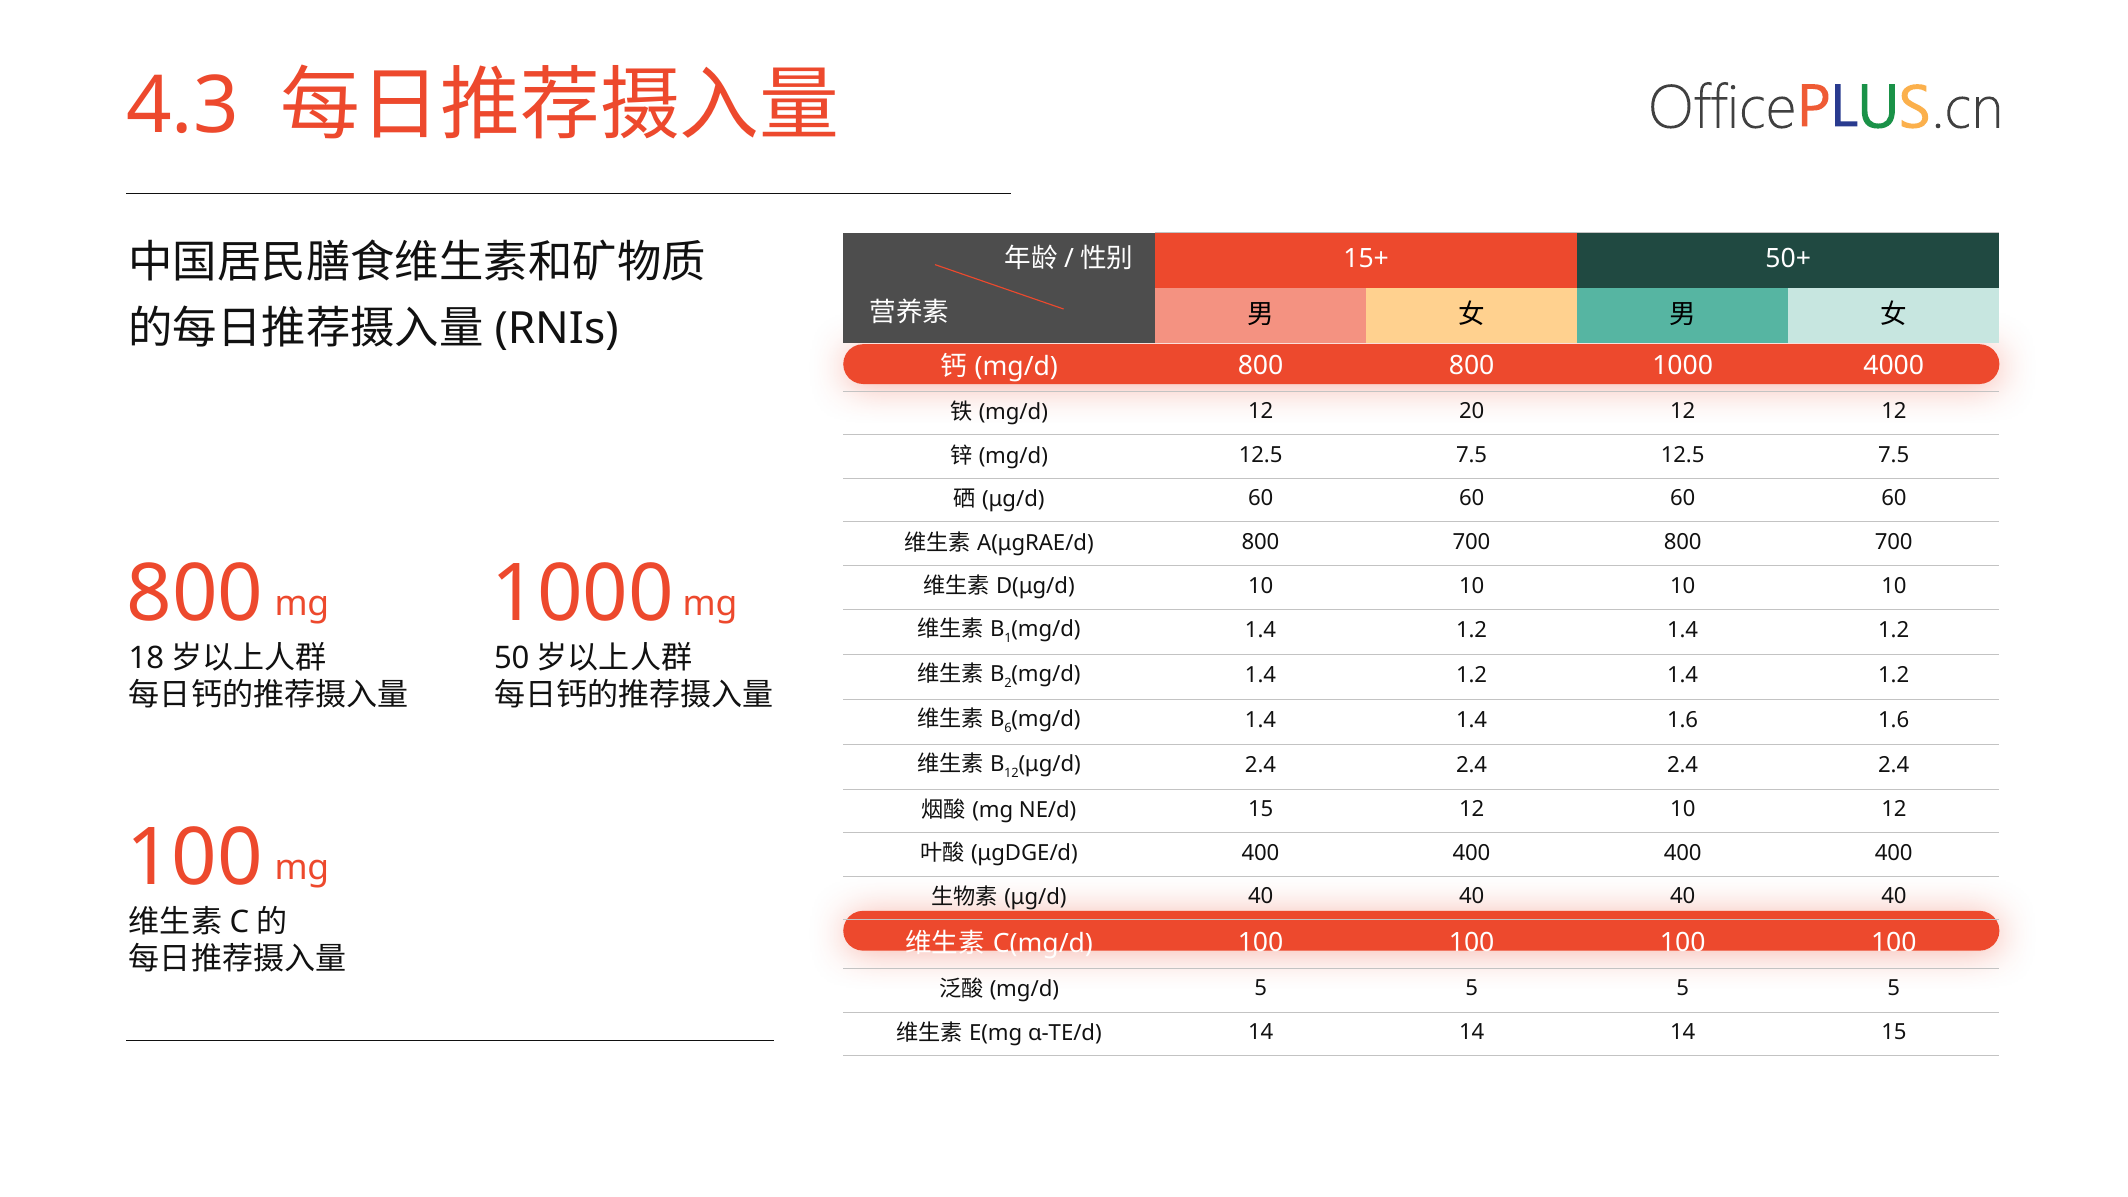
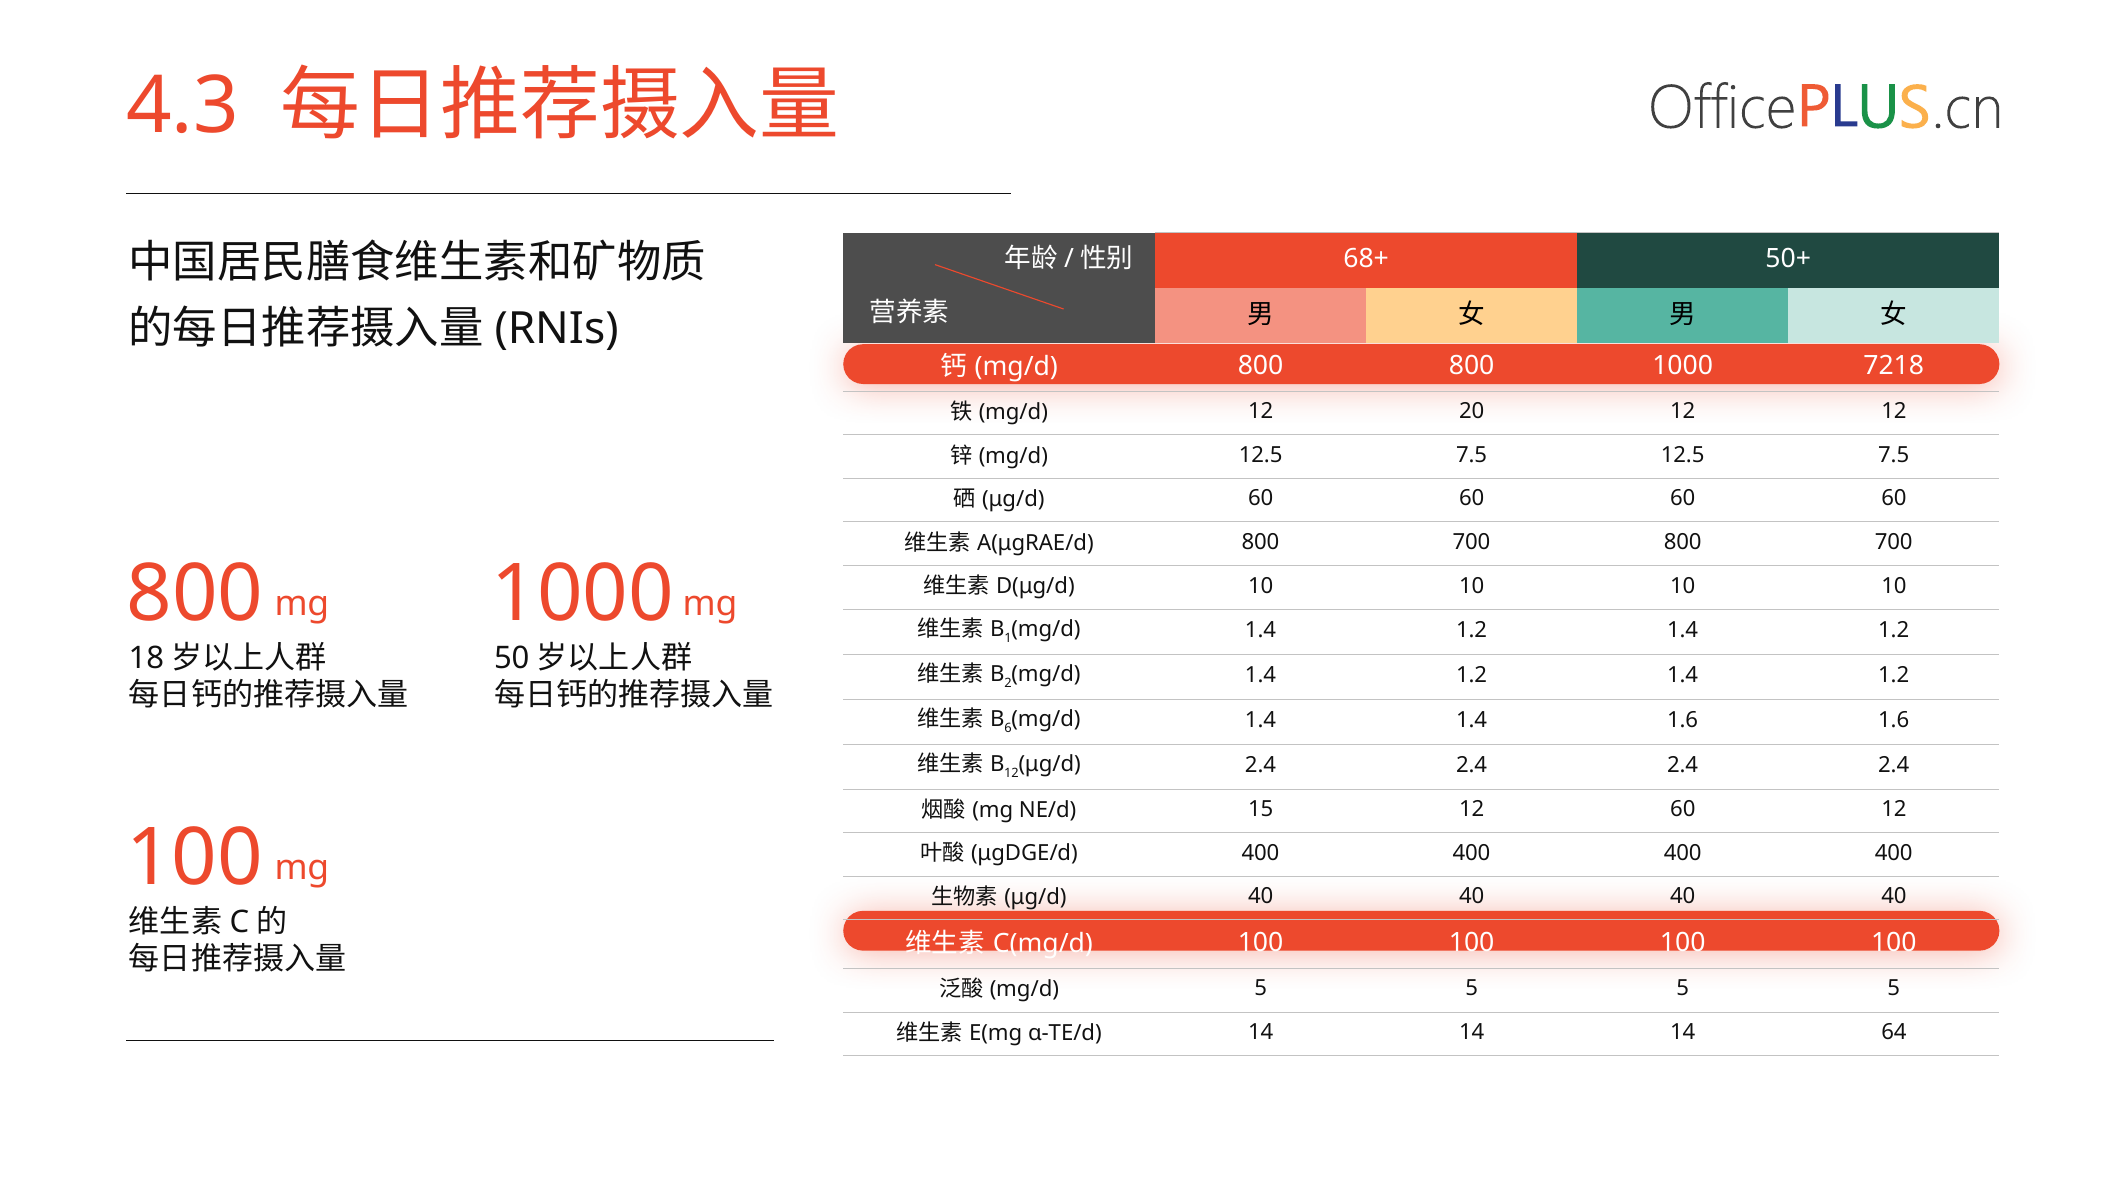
15+: 15+ -> 68+ (1366, 259)
4000: 4000 -> 7218 (1894, 366)
12 10: 10 -> 60 (1683, 809)
14 15: 15 -> 64 (1894, 1032)
